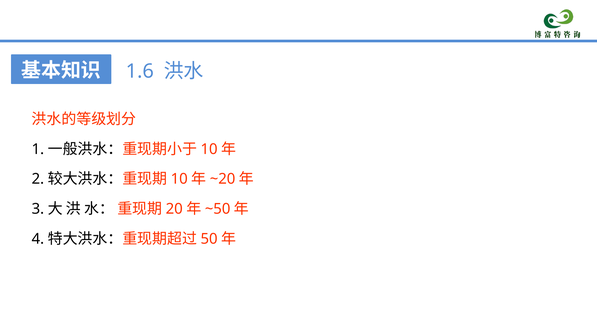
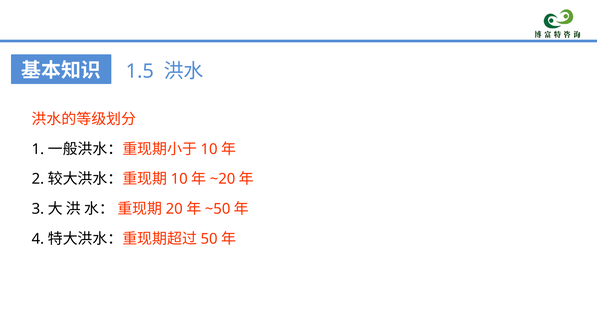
1.6: 1.6 -> 1.5 (140, 71)
